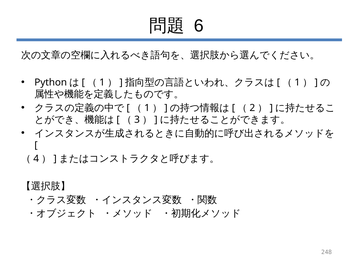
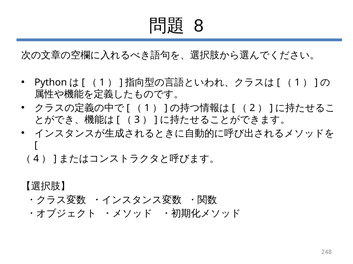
6: 6 -> 8 (199, 26)
